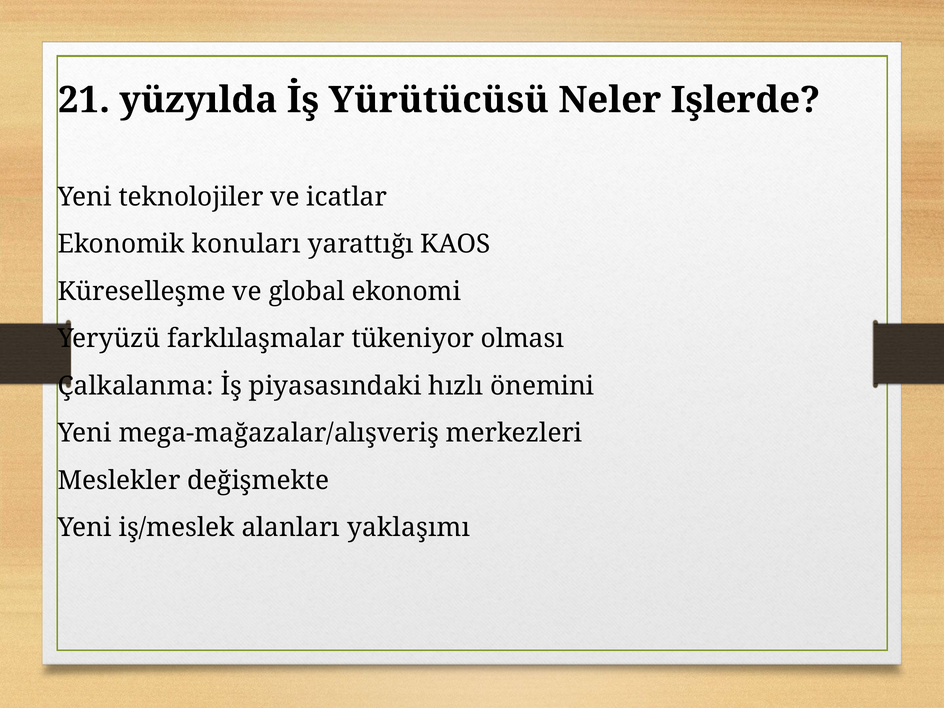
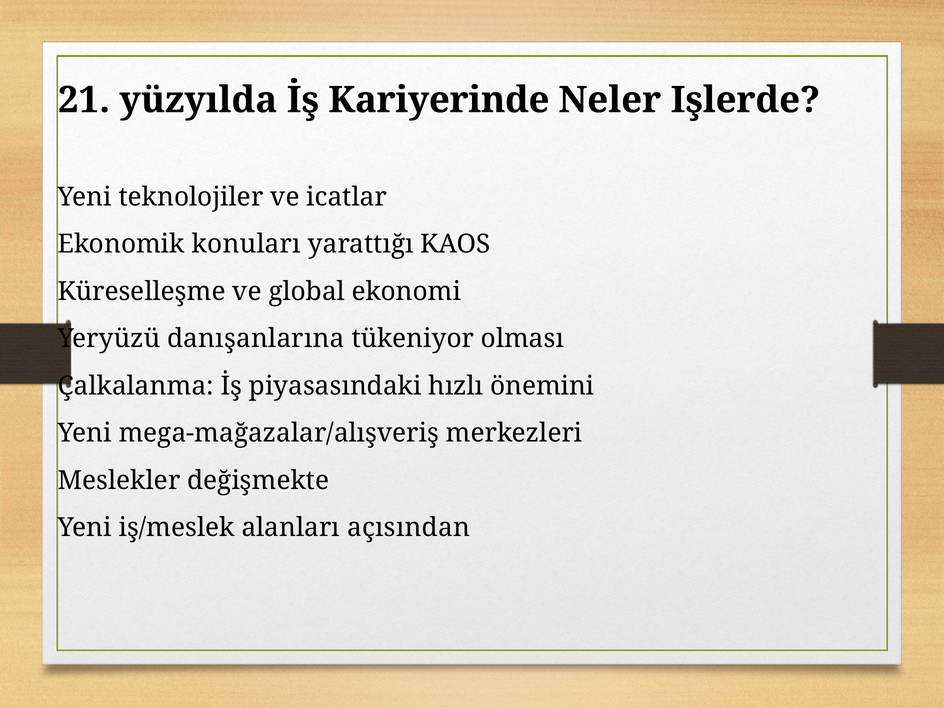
Yürütücüsü: Yürütücüsü -> Kariyerinde (439, 100)
farklılaşmalar: farklılaşmalar -> danışanlarına (256, 339)
yaklaşımı: yaklaşımı -> açısından (409, 528)
